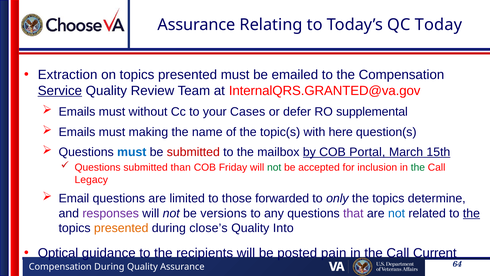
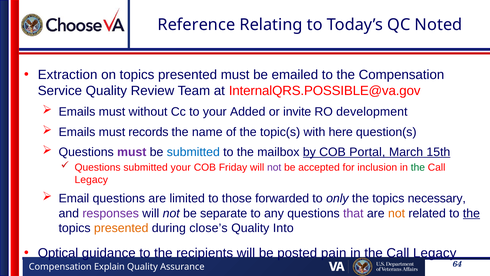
Assurance: Assurance -> Reference (196, 25)
Today: Today -> Noted (439, 25)
Service underline: present -> none (60, 91)
InternalQRS.GRANTED@va.gov: InternalQRS.GRANTED@va.gov -> InternalQRS.POSSIBLE@va.gov (325, 91)
Cases: Cases -> Added (248, 112)
defer: defer -> invite (297, 112)
supplemental: supplemental -> development (372, 112)
making: making -> records (148, 132)
must colour: blue -> purple (132, 152)
submitted colour: red -> blue (193, 152)
submitted than: than -> your (181, 167)
not colour: green -> purple (274, 167)
determine: determine -> necessary (437, 198)
versions: versions -> separate (224, 213)
not colour: blue -> orange (397, 213)
Current: Current -> Legacy (435, 253)
Compensation During: During -> Explain (109, 267)
